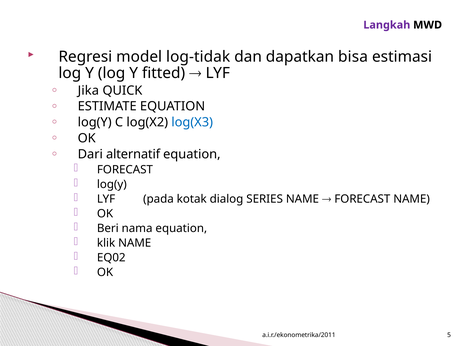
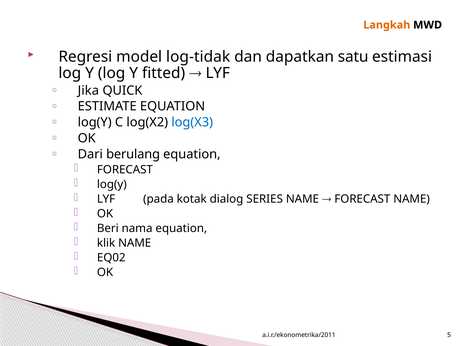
Langkah colour: purple -> orange (387, 25)
bisa: bisa -> satu (353, 57)
alternatif: alternatif -> berulang (133, 154)
